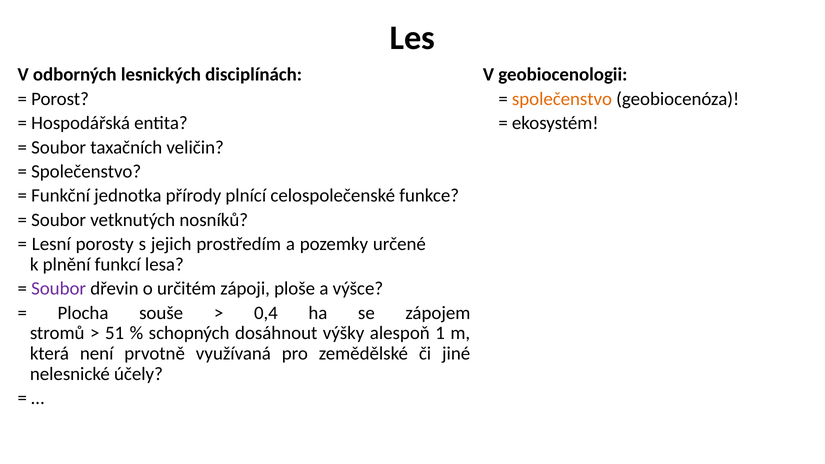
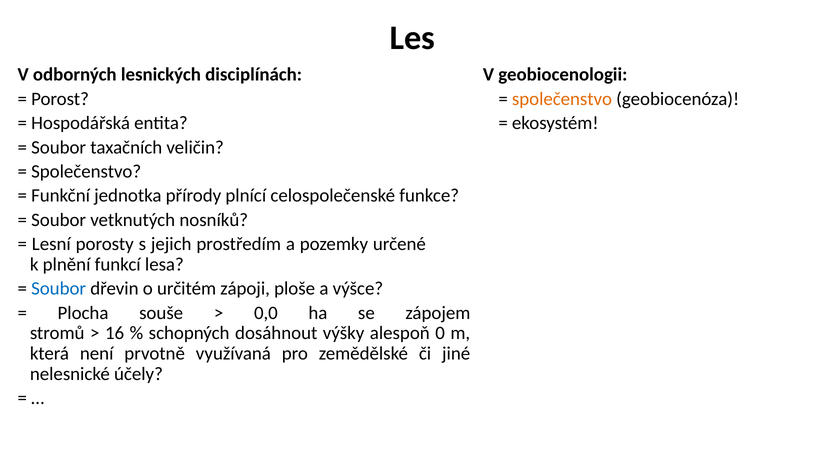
Soubor colour: purple -> blue (59, 289)
0,4: 0,4 -> 0,0 (266, 313)
51: 51 -> 16 (115, 333)
1: 1 -> 0 (440, 333)
